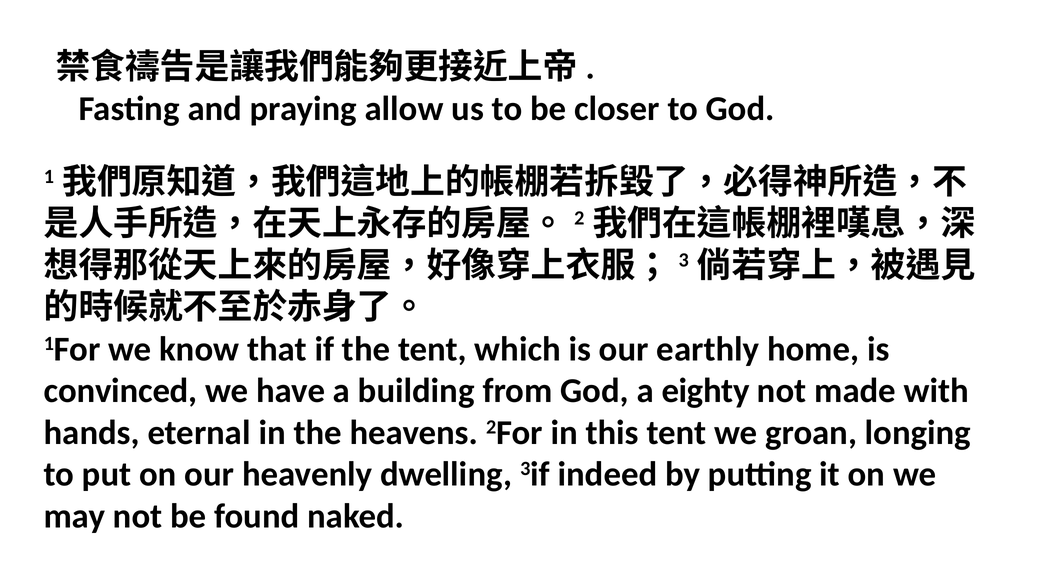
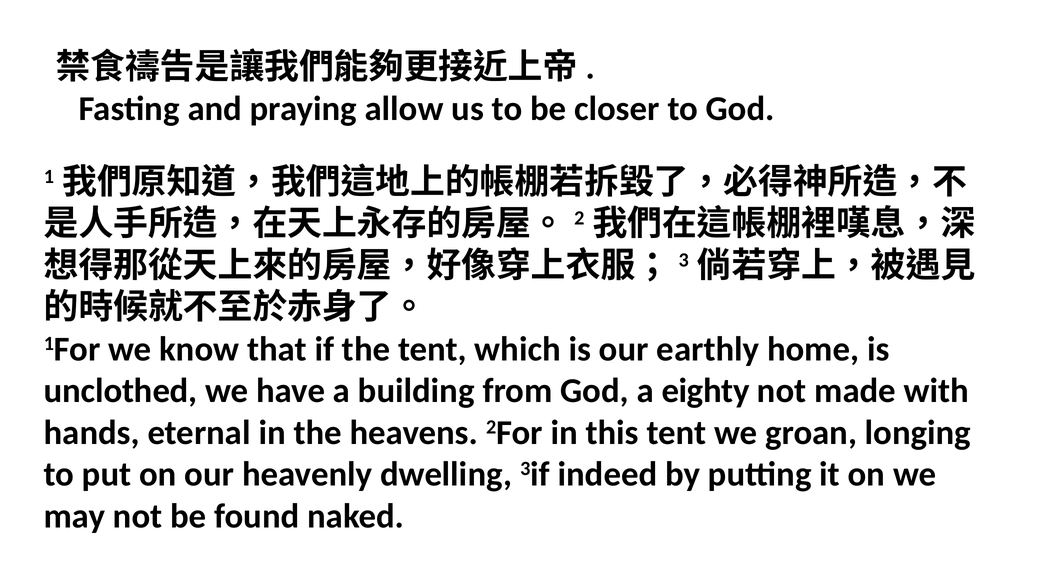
convinced: convinced -> unclothed (121, 391)
